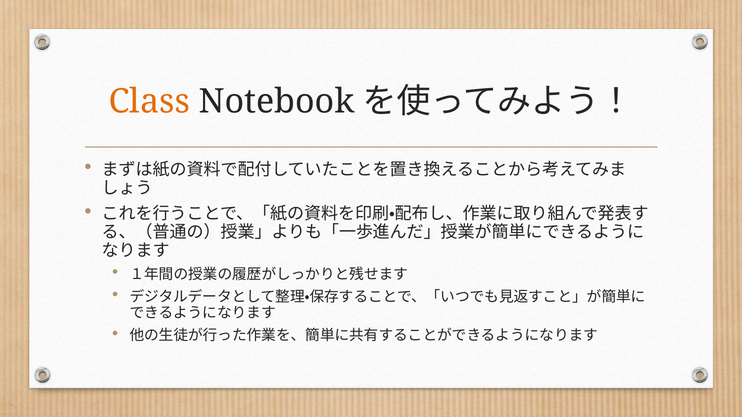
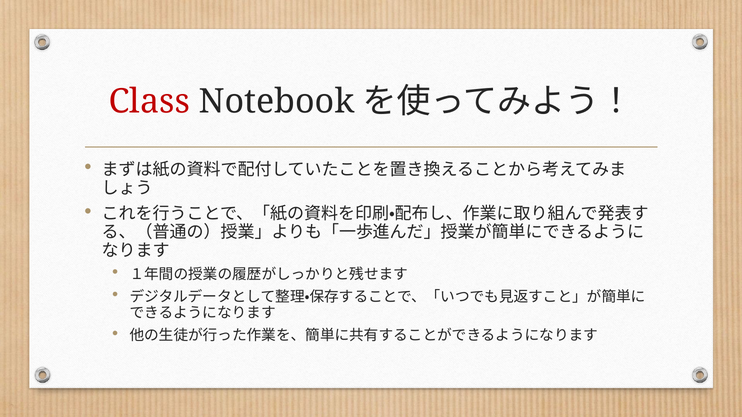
Class colour: orange -> red (149, 102)
